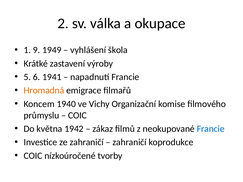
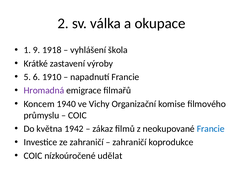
1949: 1949 -> 1918 (52, 50)
1941: 1941 -> 1910 (52, 77)
Hromadná colour: orange -> purple (44, 91)
tvorby: tvorby -> udělat (110, 156)
